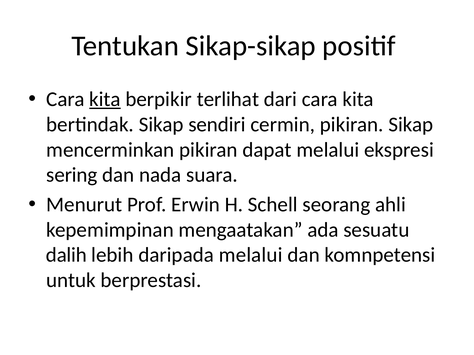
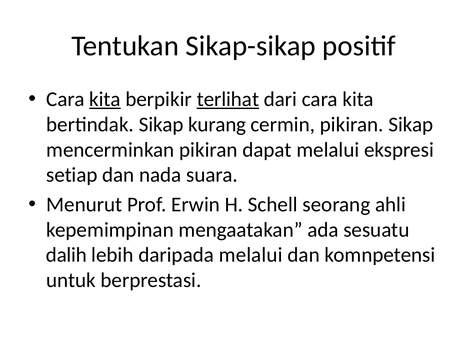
terlihat underline: none -> present (228, 99)
sendiri: sendiri -> kurang (217, 125)
sering: sering -> setiap (72, 175)
